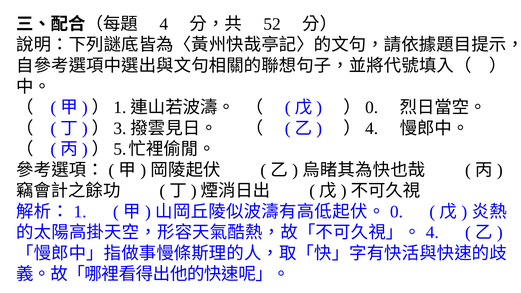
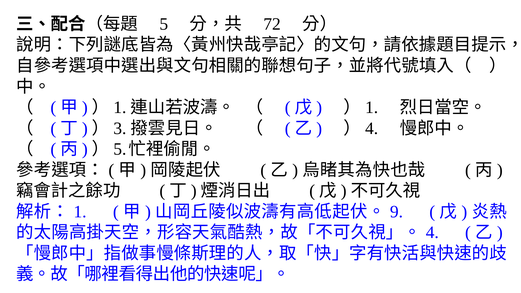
4: 4 -> 5 (164, 24)
52: 52 -> 72 (272, 24)
0: 0 -> 1 (372, 107)
0: 0 -> 9 (396, 212)
